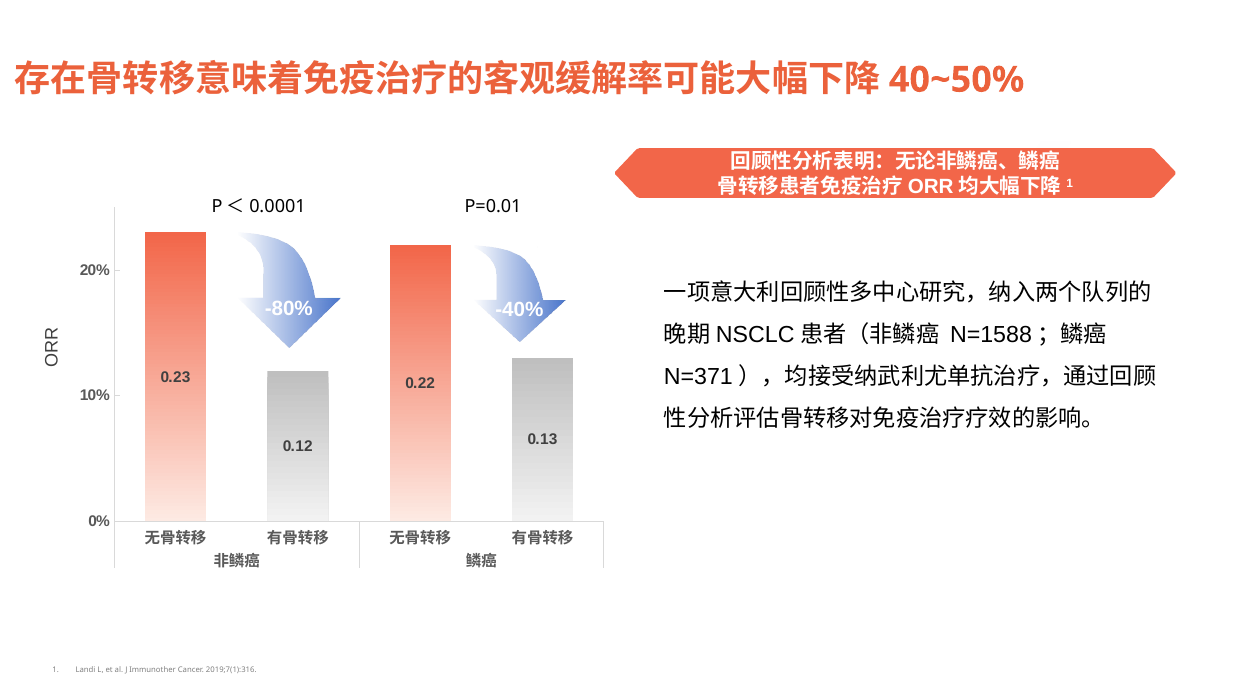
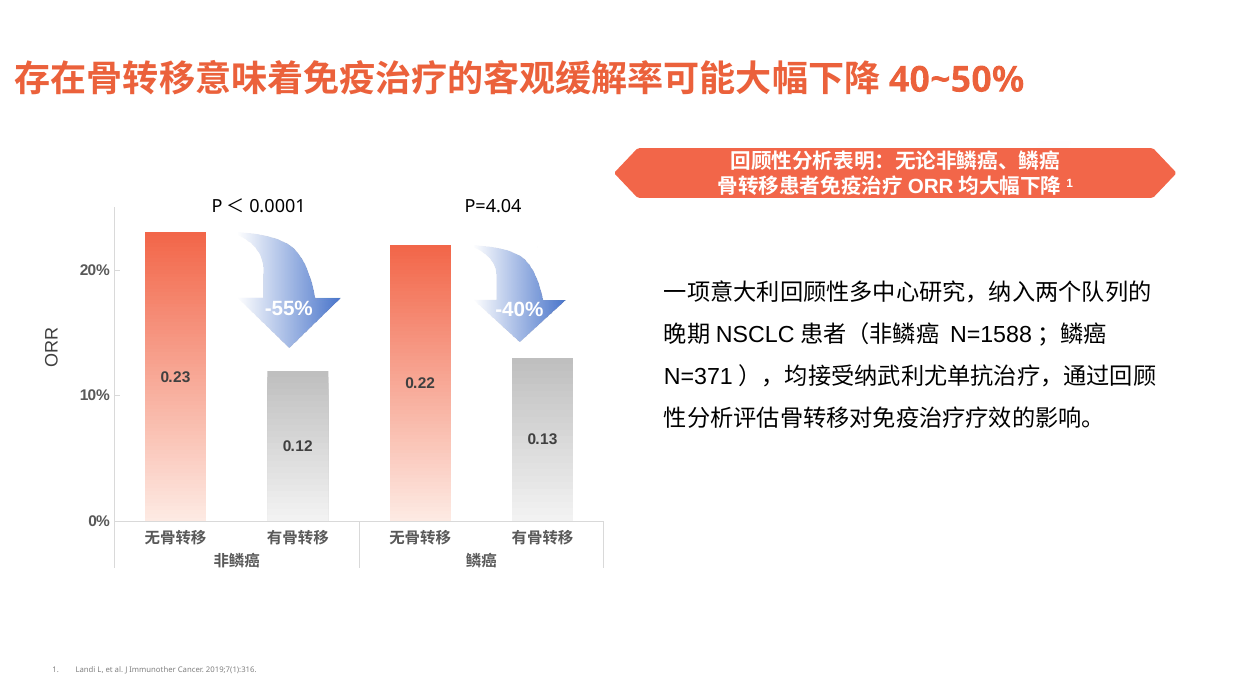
P=0.01: P=0.01 -> P=4.04 (493, 207)
-80%: -80% -> -55% (289, 309)
